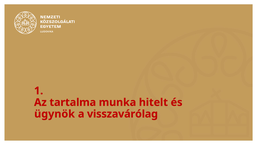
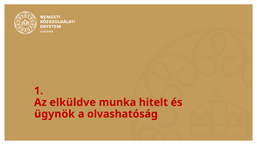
tartalma: tartalma -> elküldve (73, 102)
visszavárólag: visszavárólag -> olvashatóság (122, 114)
